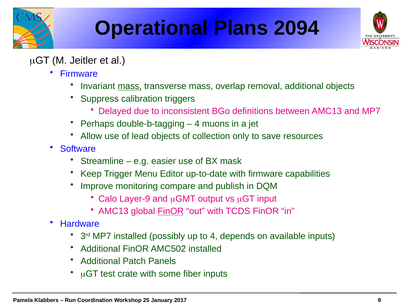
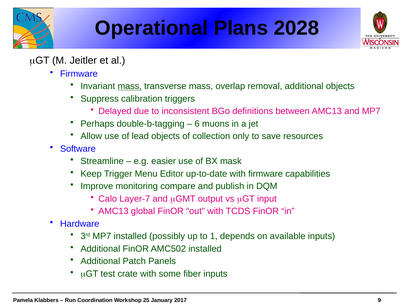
2094: 2094 -> 2028 (296, 28)
4: 4 -> 6 (197, 124)
Layer-9: Layer-9 -> Layer-7 (135, 199)
FinOR underline: present -> none (171, 211)
to 4: 4 -> 1 (214, 236)
